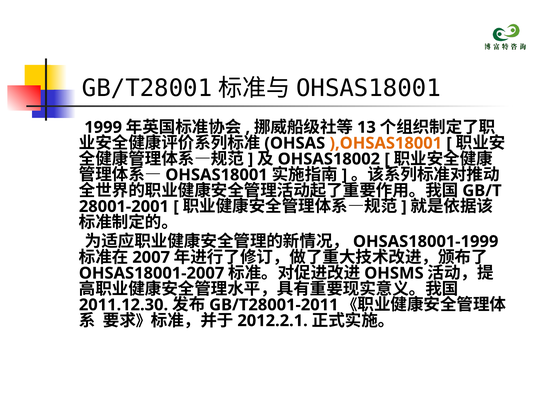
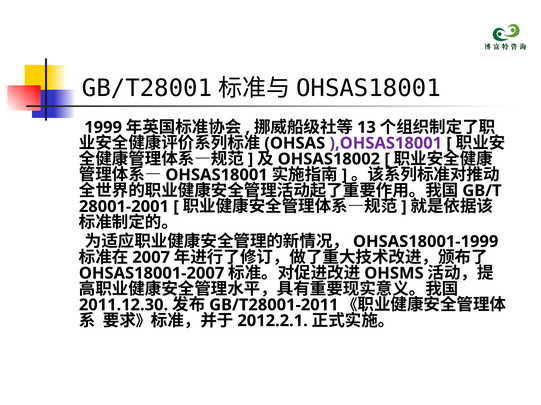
),OHSAS18001 colour: orange -> purple (386, 143)
